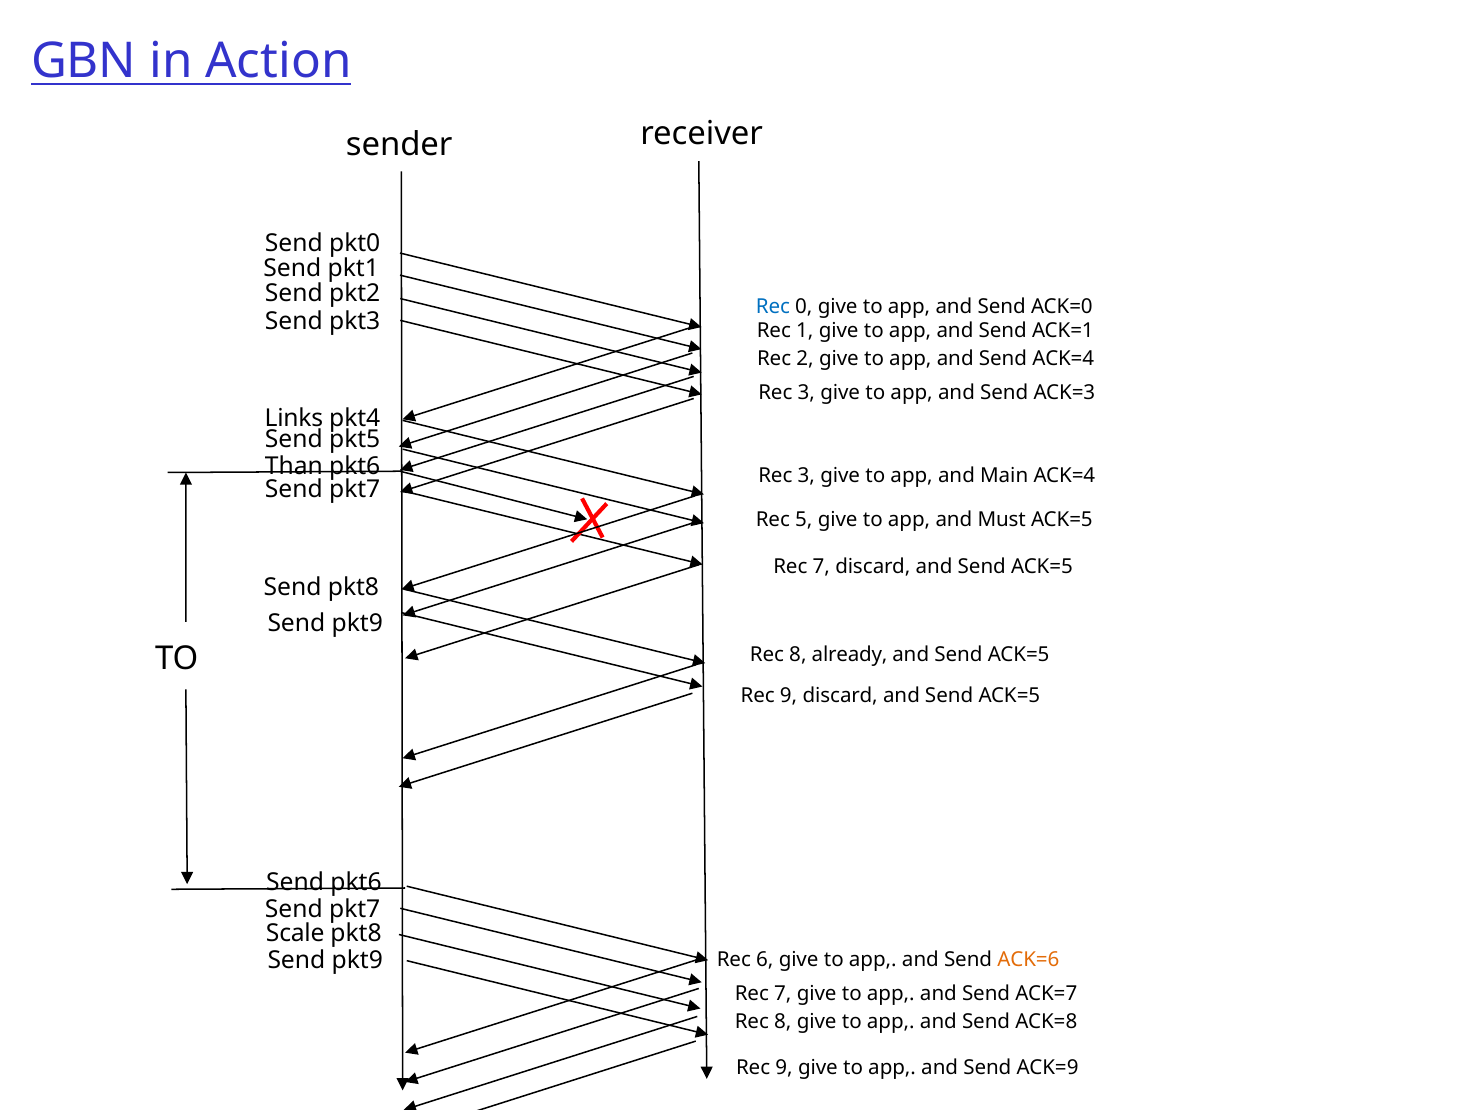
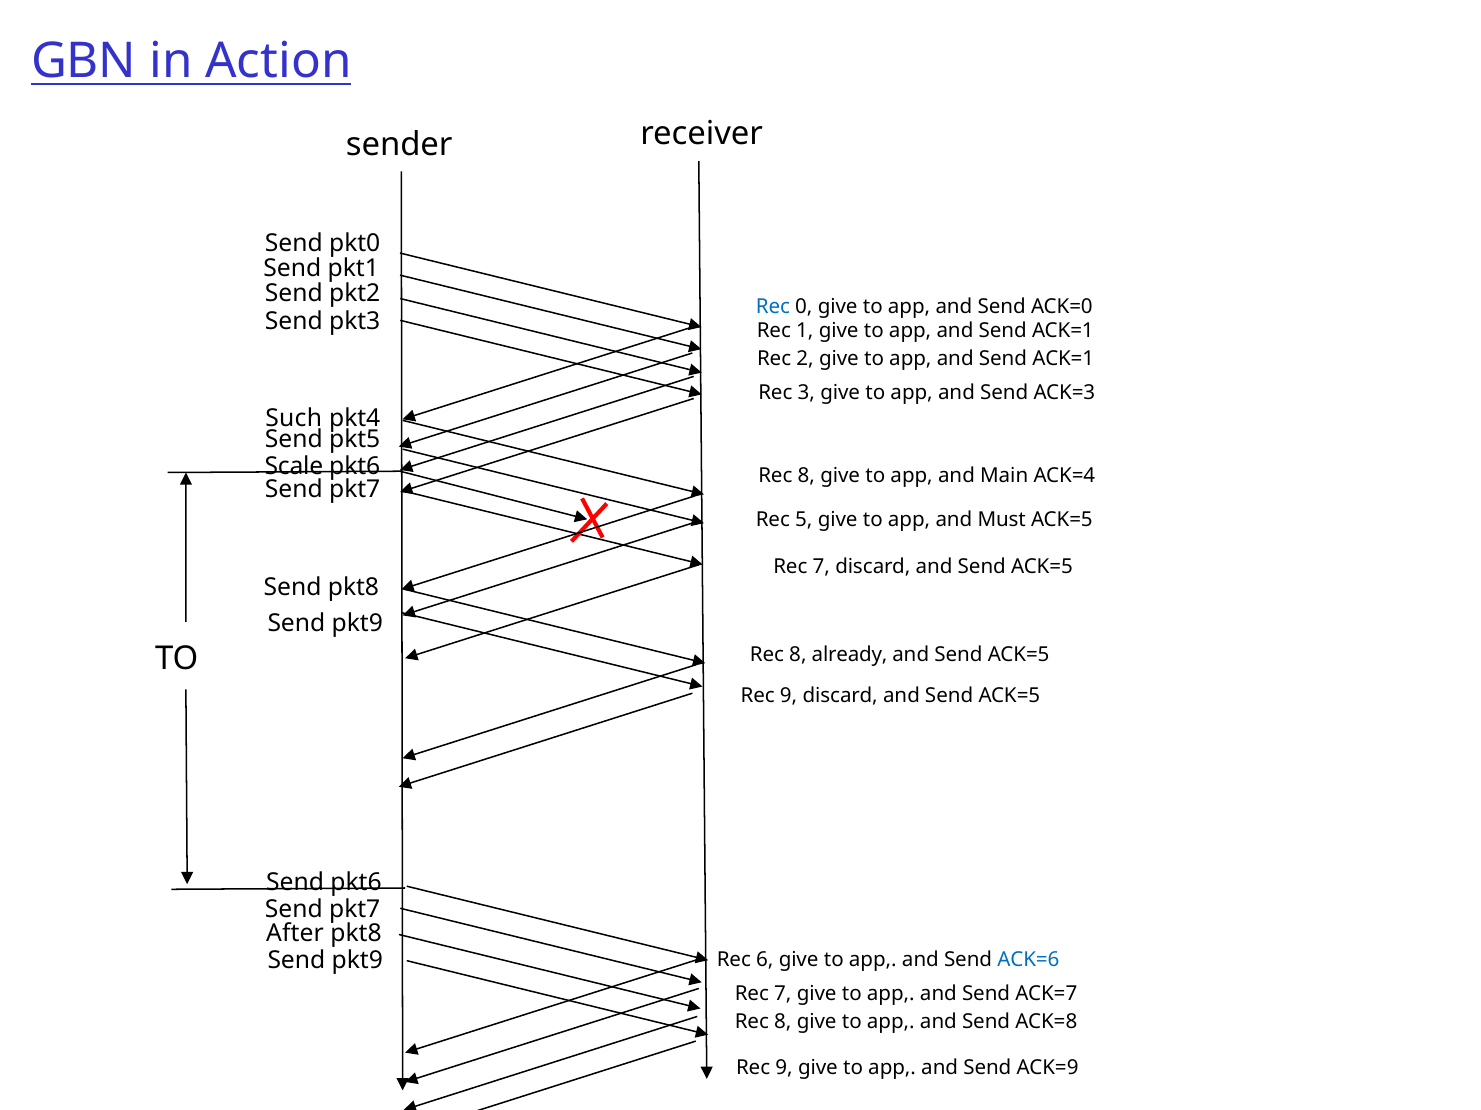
ACK=4: ACK=4 -> ACK=1 (1063, 359)
Links: Links -> Such (294, 419)
Than: Than -> Scale (294, 467)
3: 3 -> 8 (806, 476)
Scale: Scale -> After (295, 934)
ACK=6 colour: orange -> blue (1028, 961)
